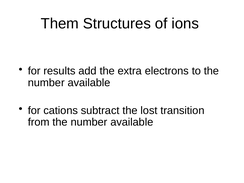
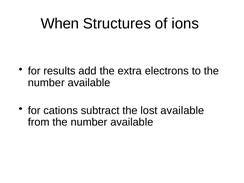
Them: Them -> When (60, 24)
lost transition: transition -> available (182, 110)
